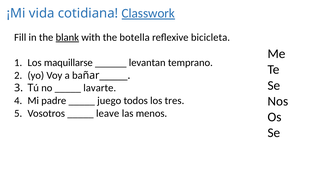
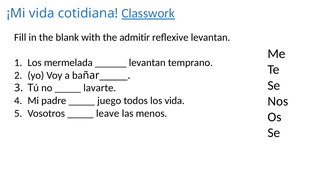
blank underline: present -> none (67, 37)
botella: botella -> admitir (135, 37)
reflexive bicicleta: bicicleta -> levantan (211, 37)
maquillarse: maquillarse -> mermelada (68, 63)
los tres: tres -> vida (175, 100)
